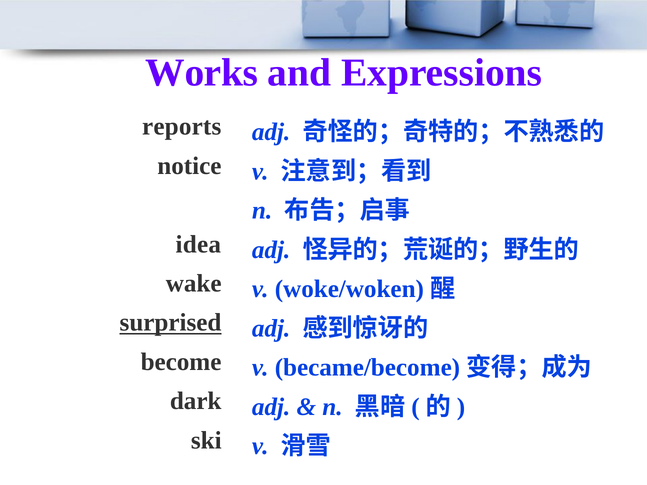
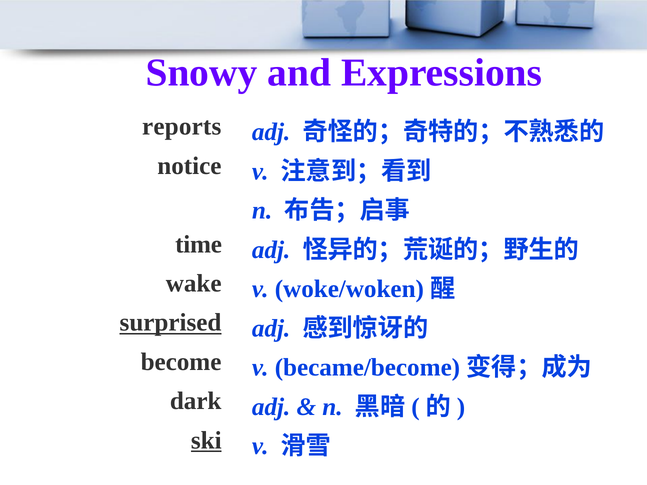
Works: Works -> Snowy (202, 73)
idea: idea -> time (199, 244)
ski underline: none -> present (206, 441)
